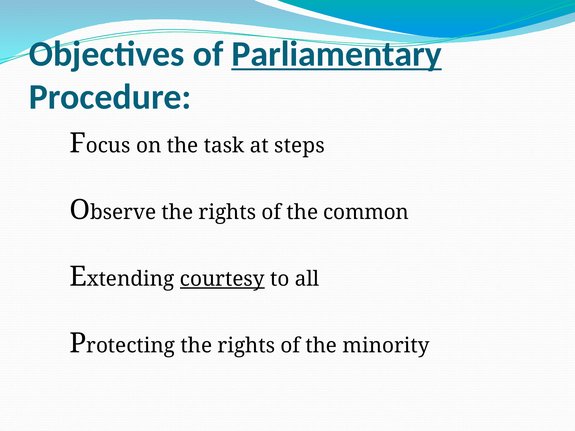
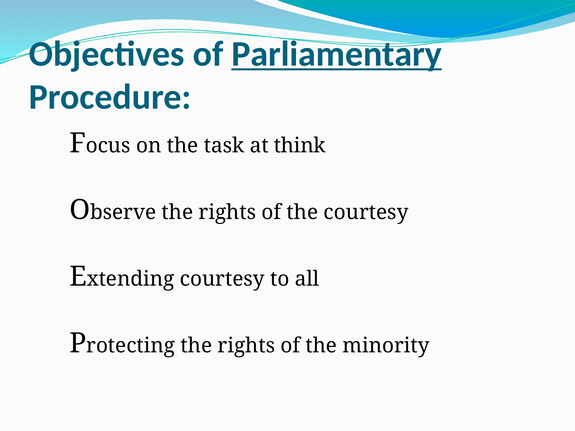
steps: steps -> think (300, 146)
the common: common -> courtesy (366, 212)
courtesy underline: present -> none (222, 279)
